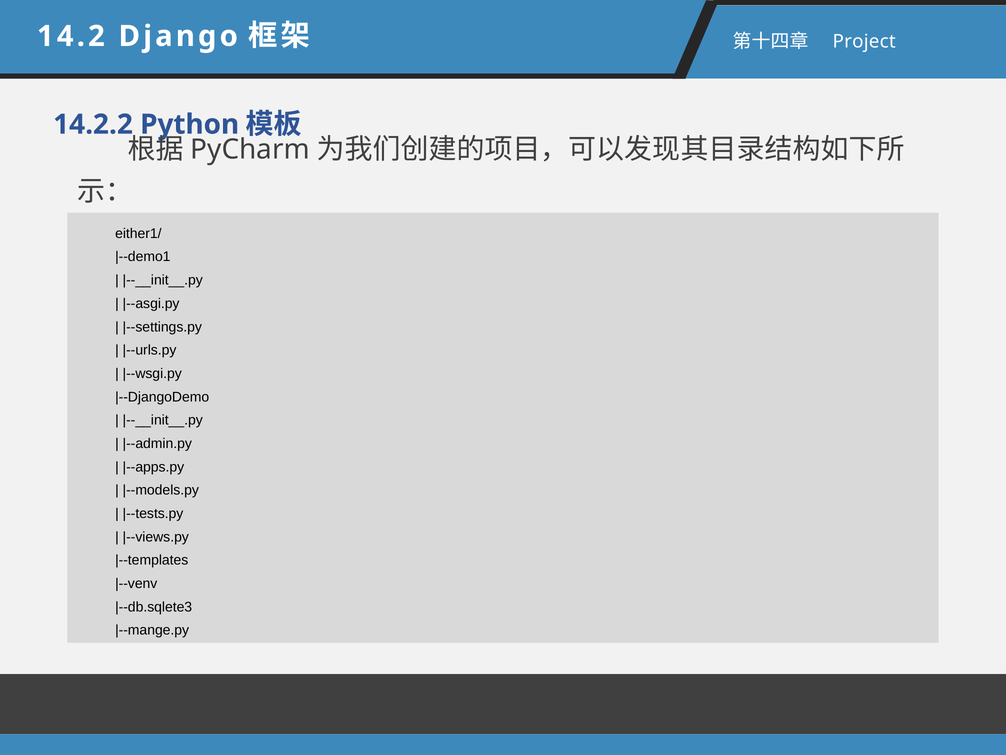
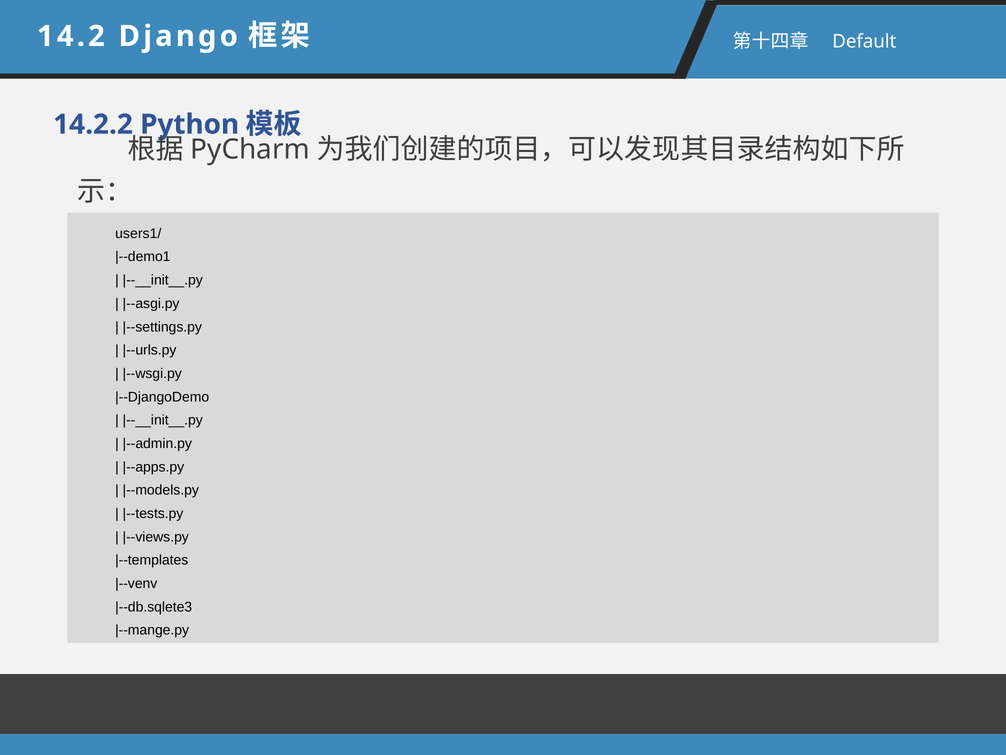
Project: Project -> Default (864, 42)
either1/: either1/ -> users1/ (138, 233)
